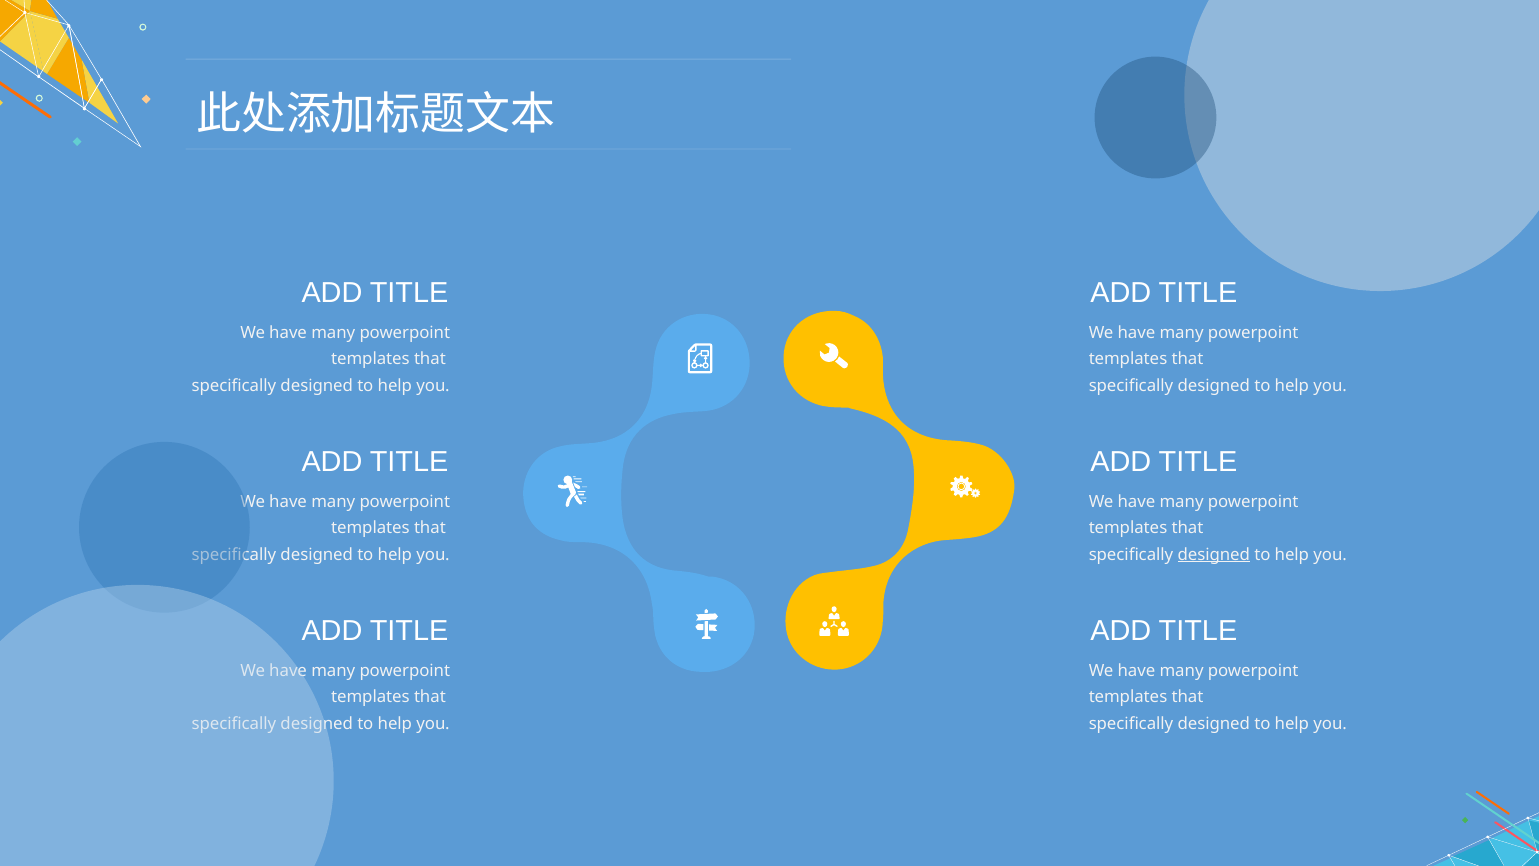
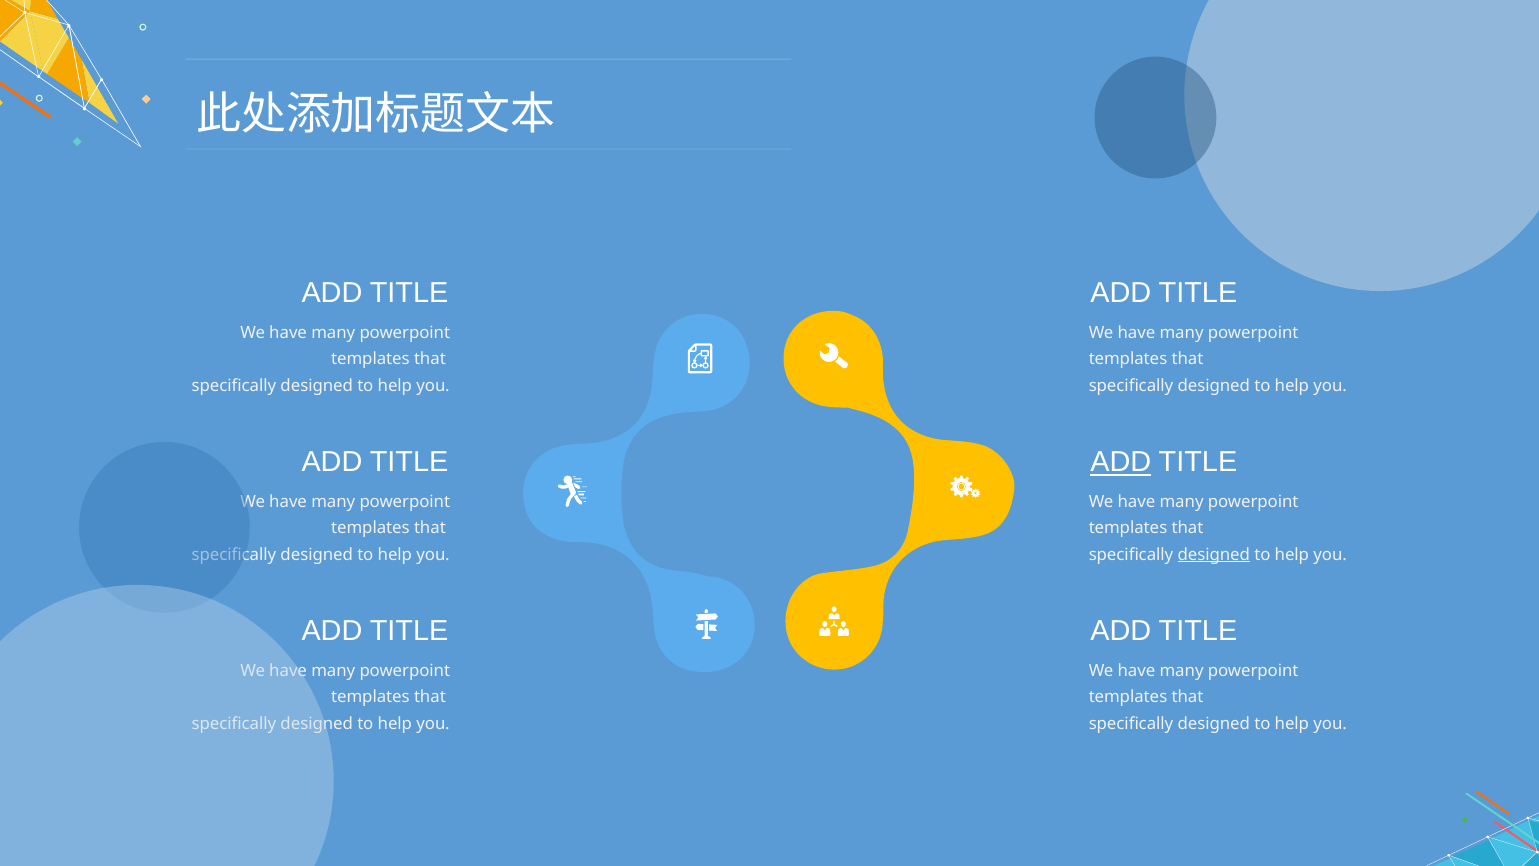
ADD underline: none -> present (1121, 462)
